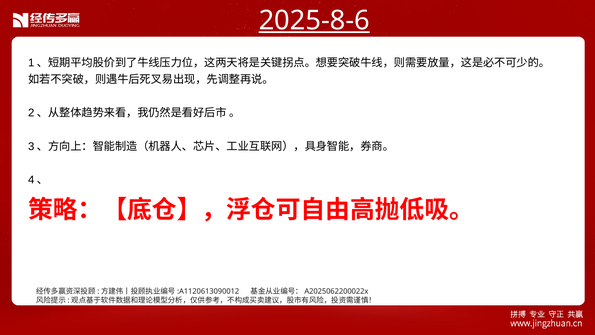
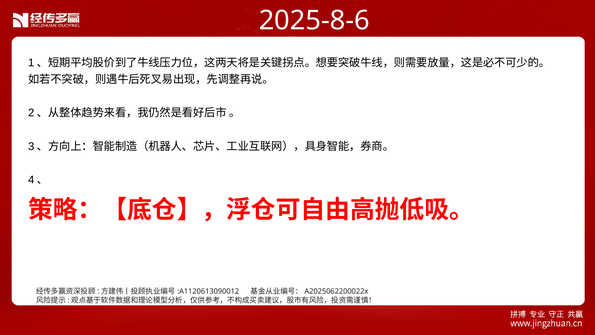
2025-8-6 underline: present -> none (314, 20)
